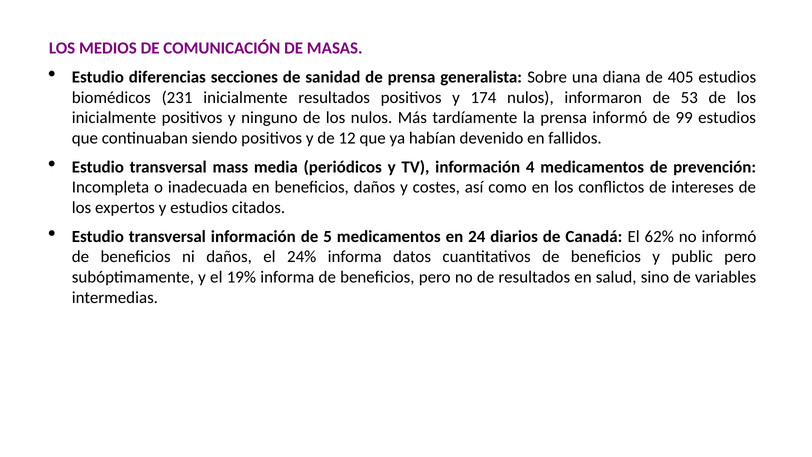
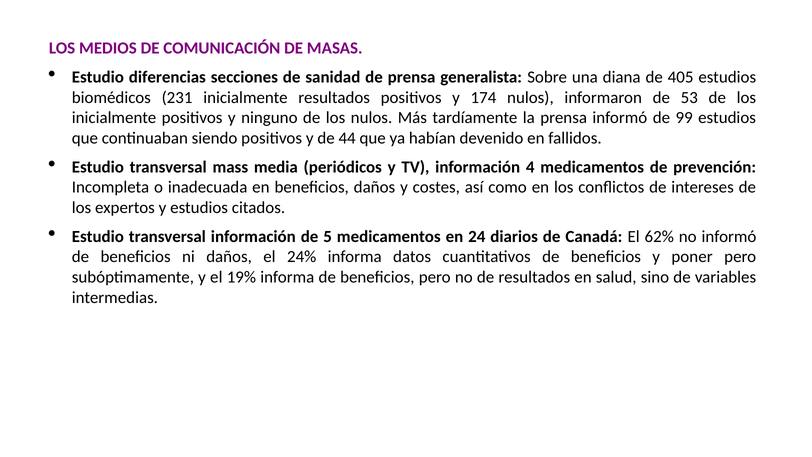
12: 12 -> 44 (347, 138)
public: public -> poner (692, 257)
